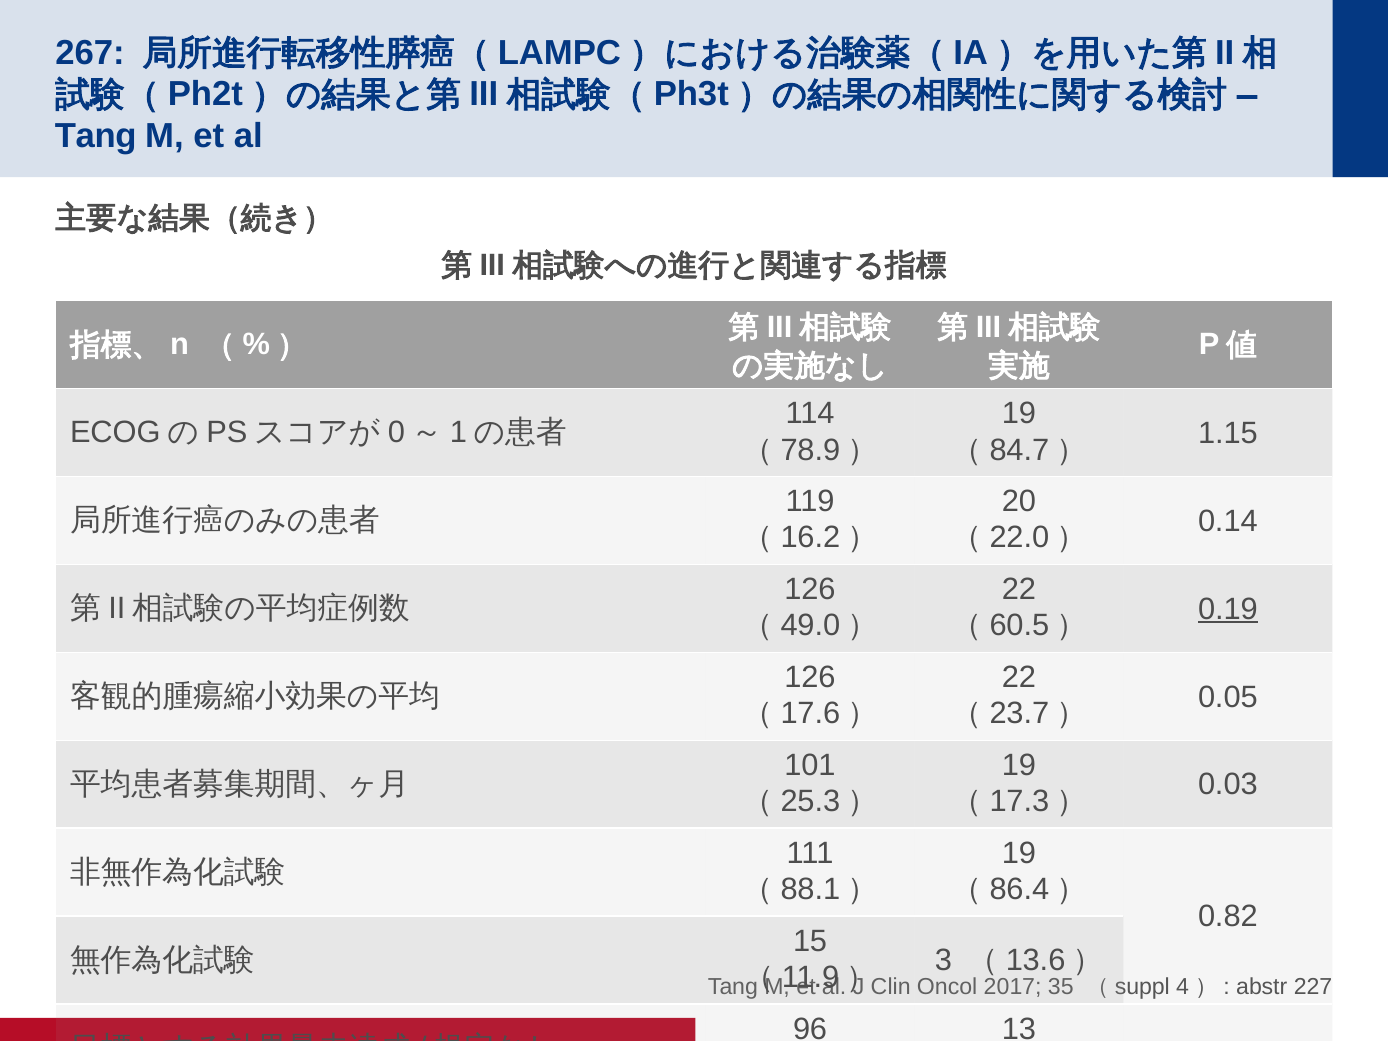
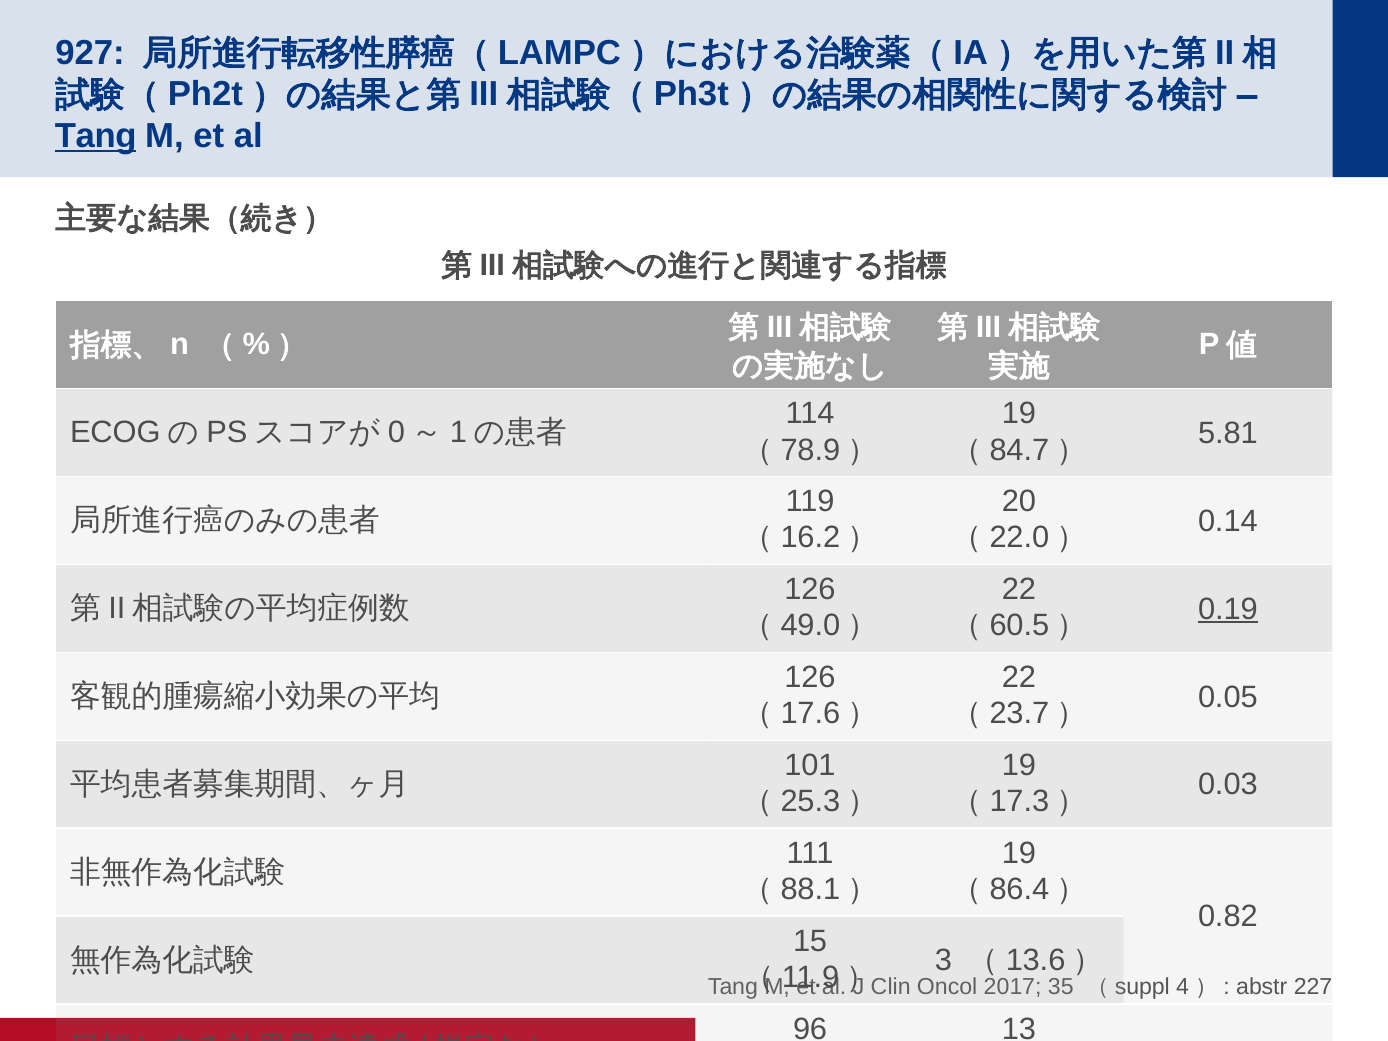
267: 267 -> 927 (90, 53)
Tang underline: none -> present (96, 136)
1.15: 1.15 -> 5.81 (1228, 433)
